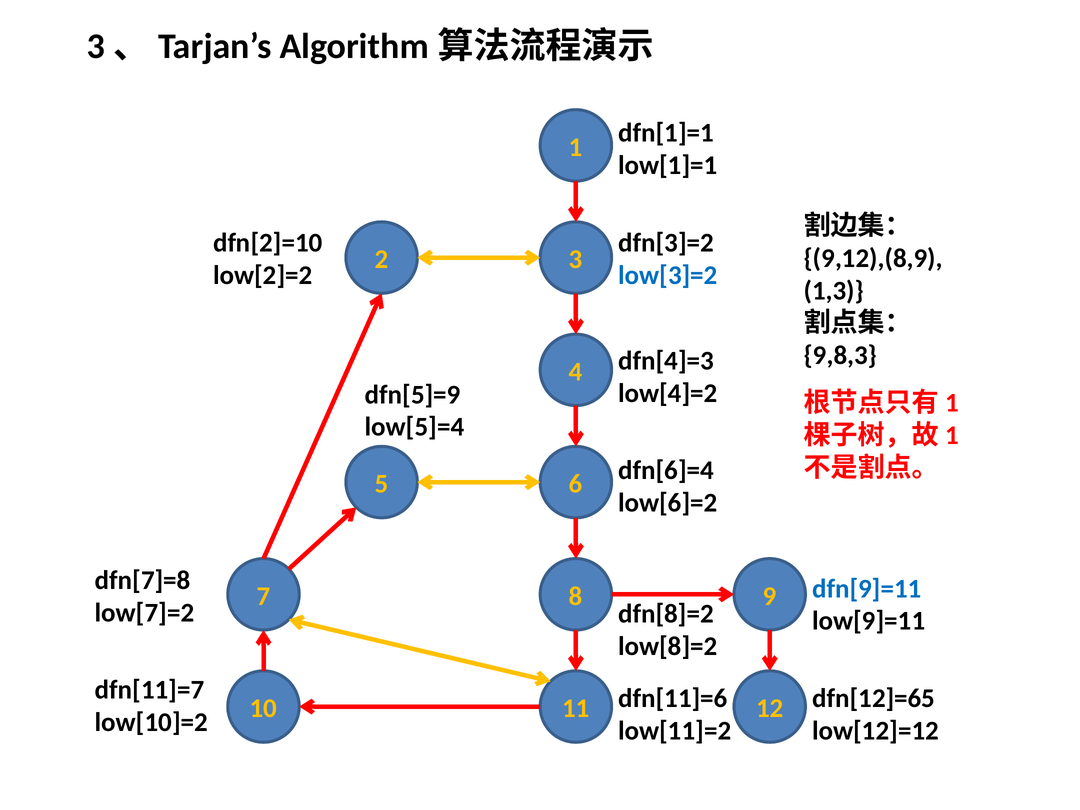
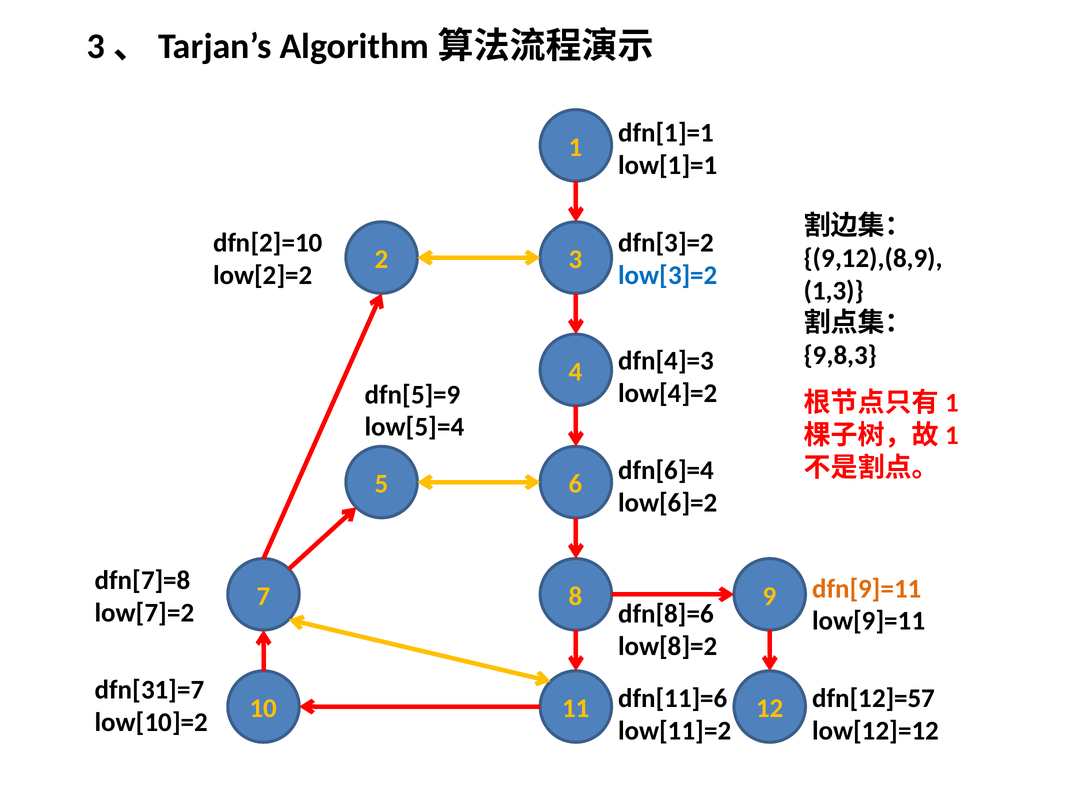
dfn[9]=11 colour: blue -> orange (867, 589)
dfn[8]=2: dfn[8]=2 -> dfn[8]=6 (666, 614)
dfn[11]=7: dfn[11]=7 -> dfn[31]=7 (150, 690)
dfn[12]=65: dfn[12]=65 -> dfn[12]=57 (874, 698)
